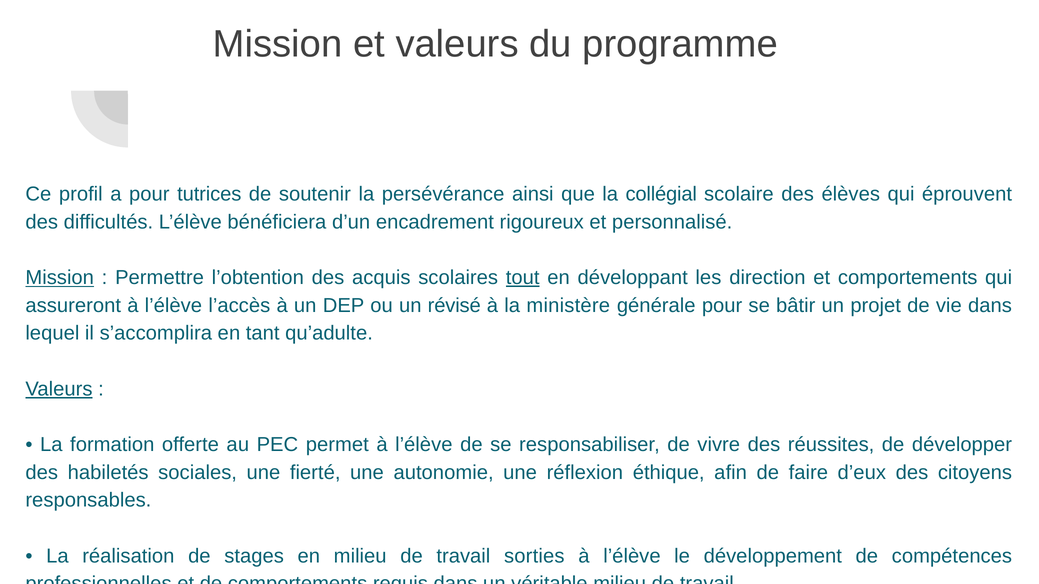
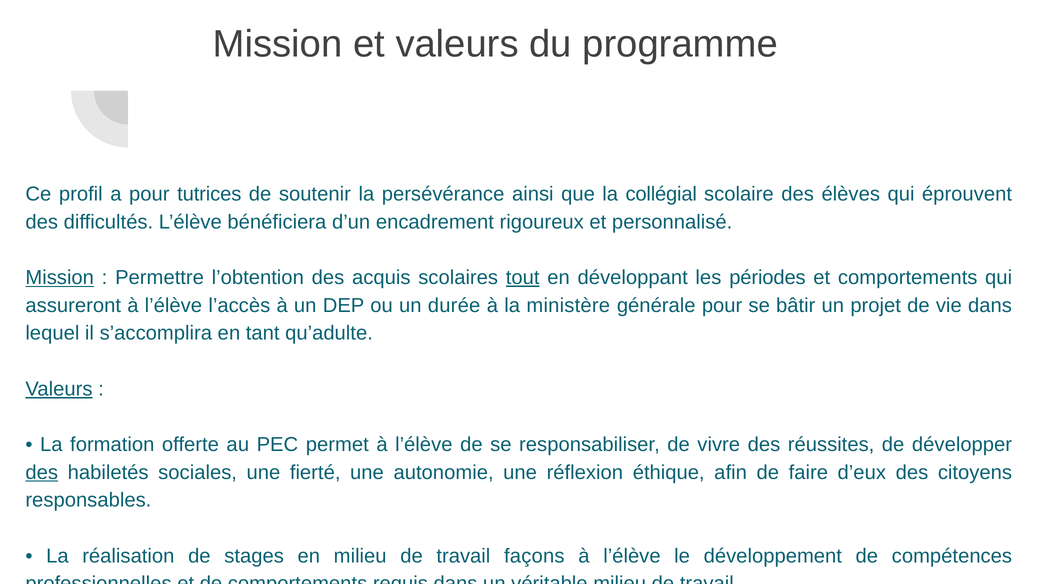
direction: direction -> périodes (767, 278)
révisé: révisé -> durée (454, 306)
des underline: none -> present (42, 473)
sorties: sorties -> façons (534, 556)
